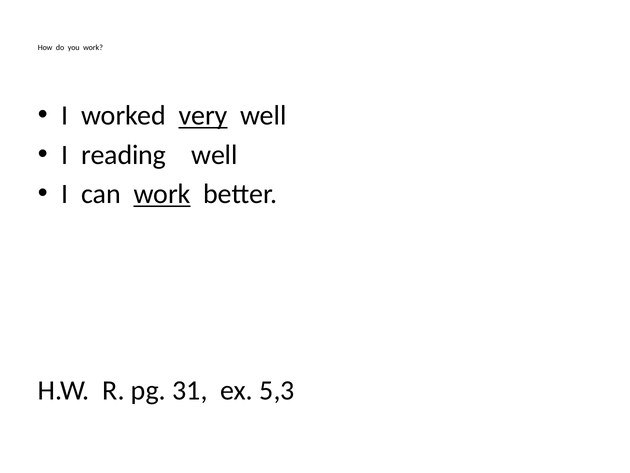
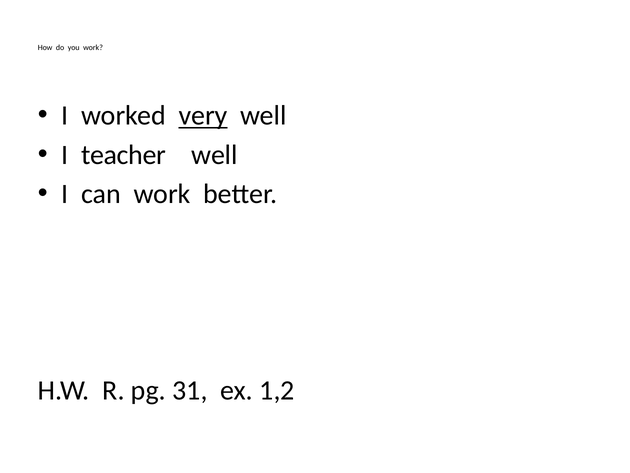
reading: reading -> teacher (124, 155)
work underline: present -> none (162, 194)
5,3: 5,3 -> 1,2 (277, 390)
